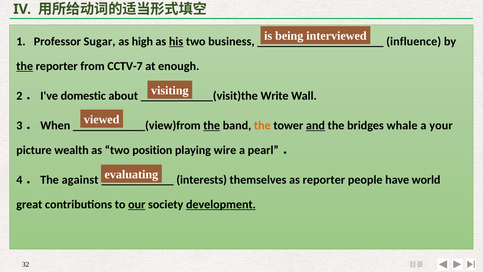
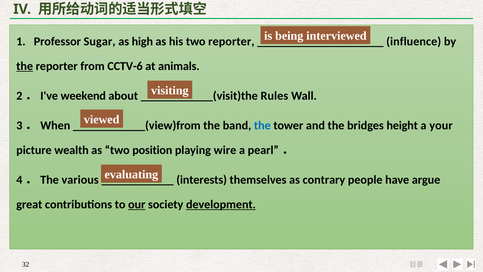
his underline: present -> none (176, 41)
two business: business -> reporter (231, 41)
CCTV-7: CCTV-7 -> CCTV-6 (125, 66)
enough: enough -> animals (179, 66)
domestic: domestic -> weekend (83, 96)
Write: Write -> Rules (274, 96)
the underline: present -> none (212, 125)
the colour: orange -> blue (262, 125)
and underline: present -> none (315, 125)
whale: whale -> height (402, 125)
against: against -> various (80, 180)
as reporter: reporter -> contrary (324, 180)
world: world -> argue (426, 180)
